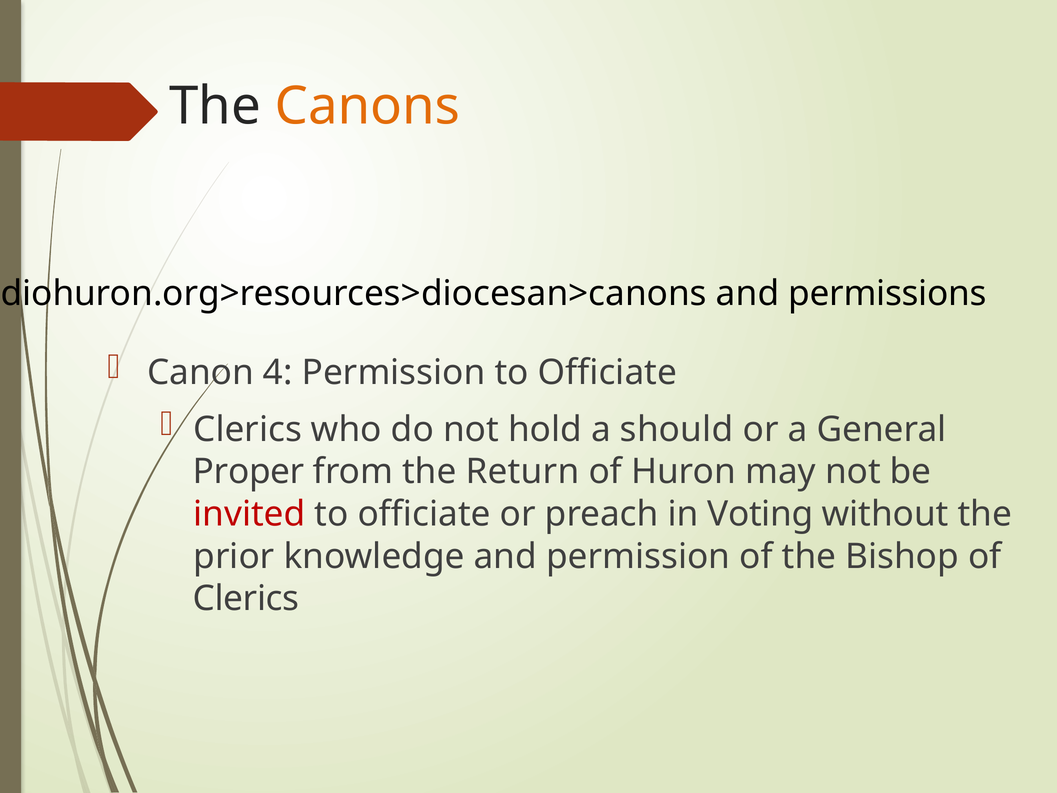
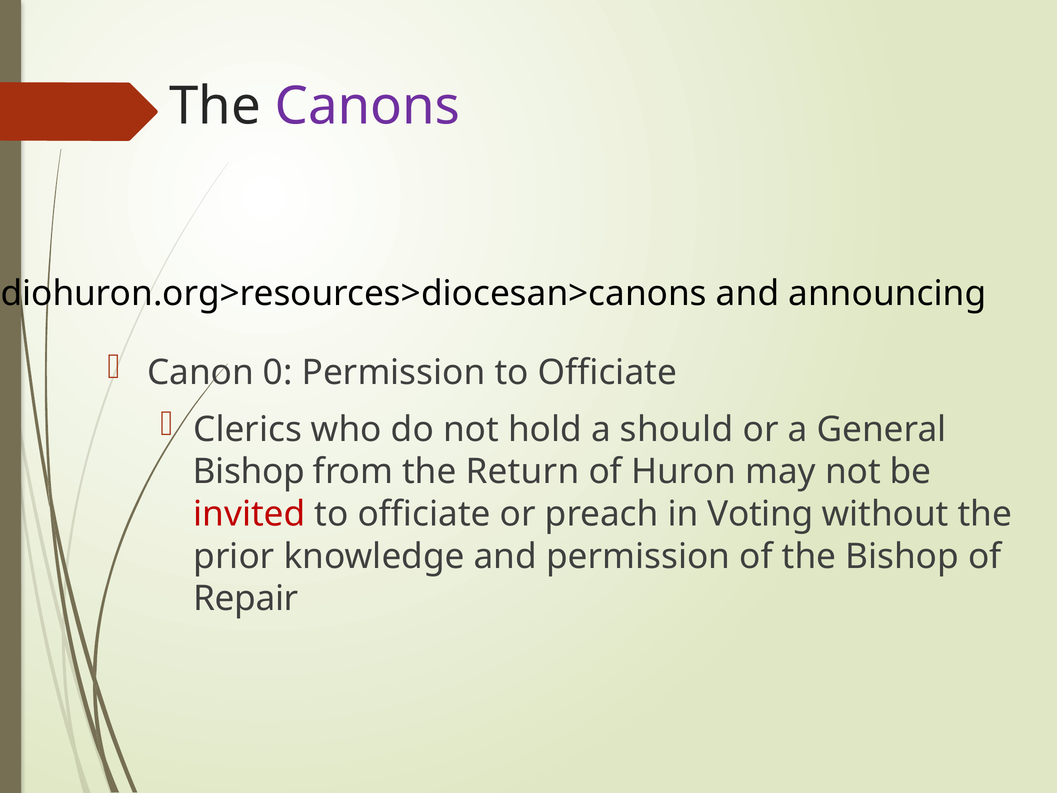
Canons colour: orange -> purple (367, 106)
permissions: permissions -> announcing (887, 293)
4: 4 -> 0 (278, 372)
Proper: Proper -> Bishop (249, 472)
Clerics: Clerics -> Repair (246, 599)
